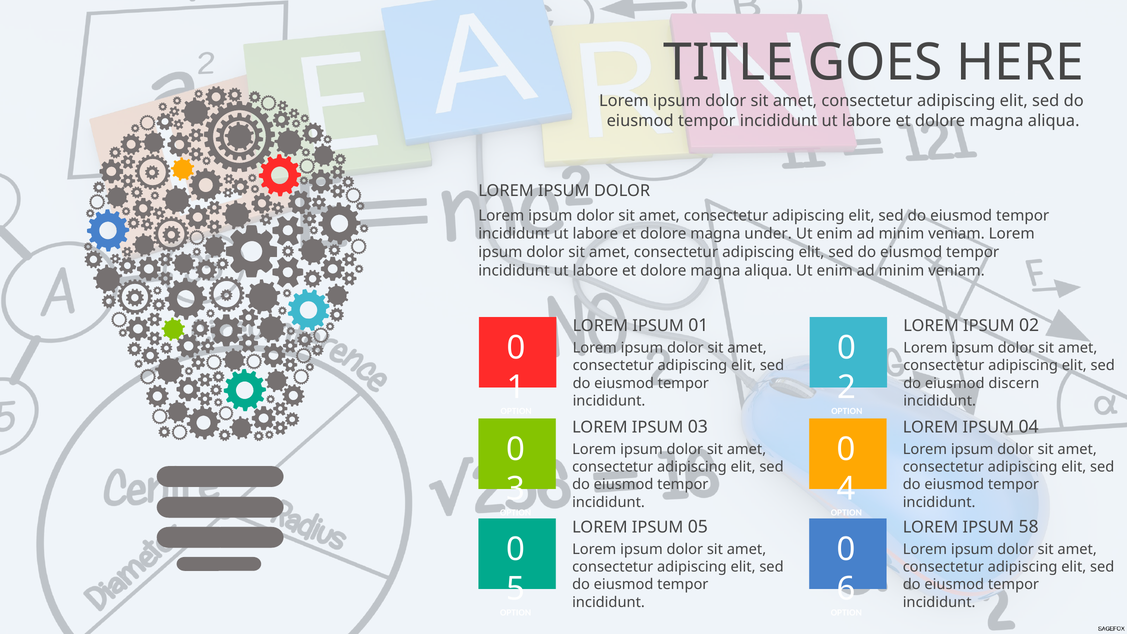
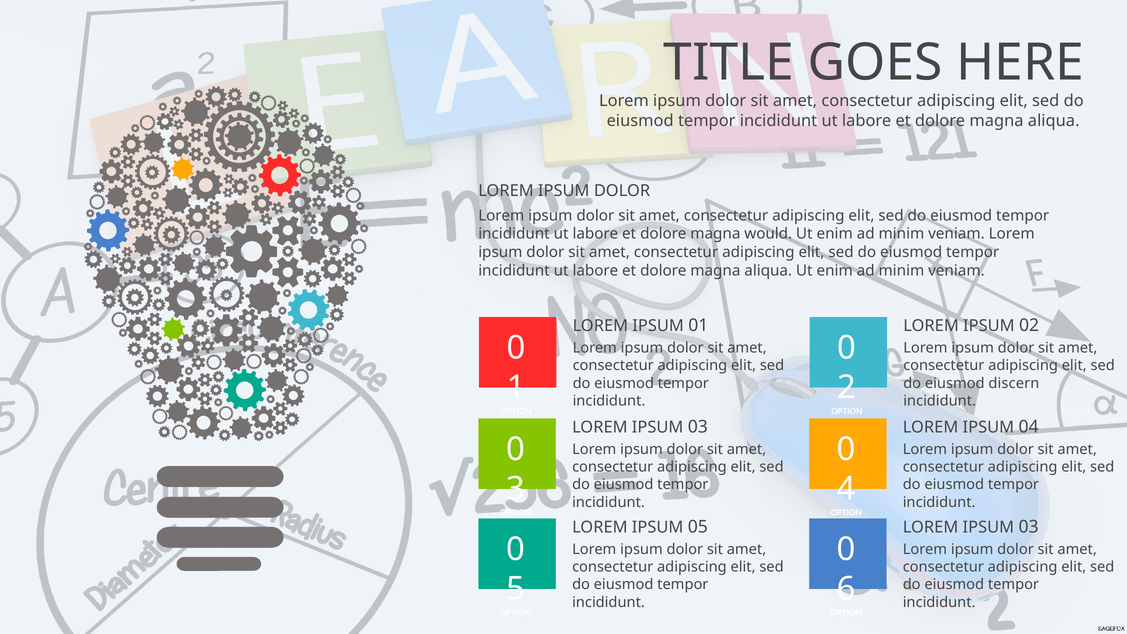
under: under -> would (768, 234)
58: 58 -> 03 (1029, 527)
